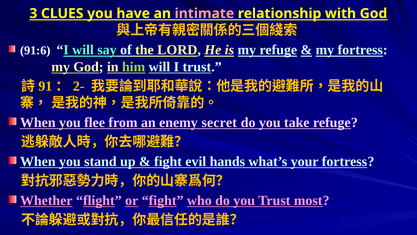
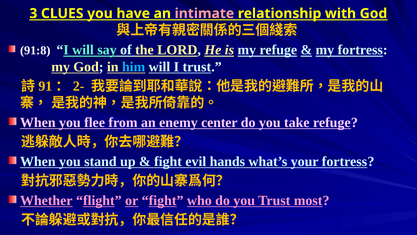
91:6: 91:6 -> 91:8 (35, 51)
him colour: light green -> light blue (134, 67)
secret: secret -> center (219, 122)
